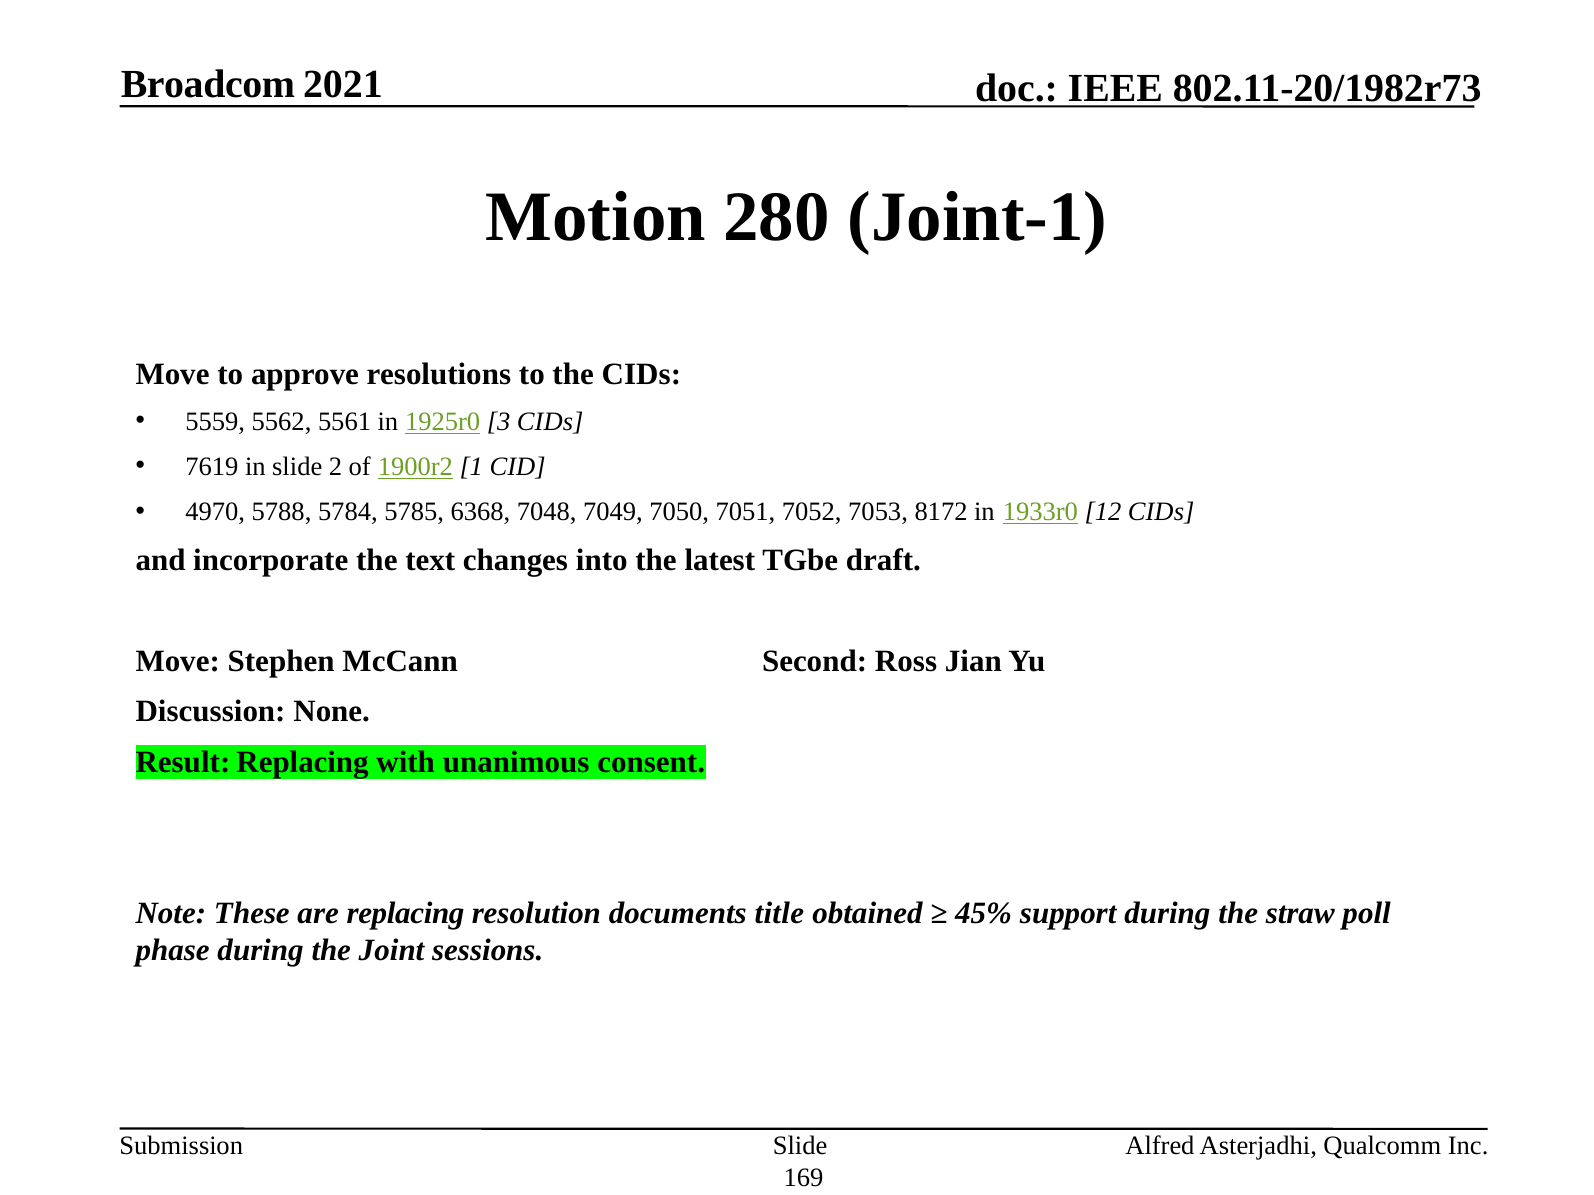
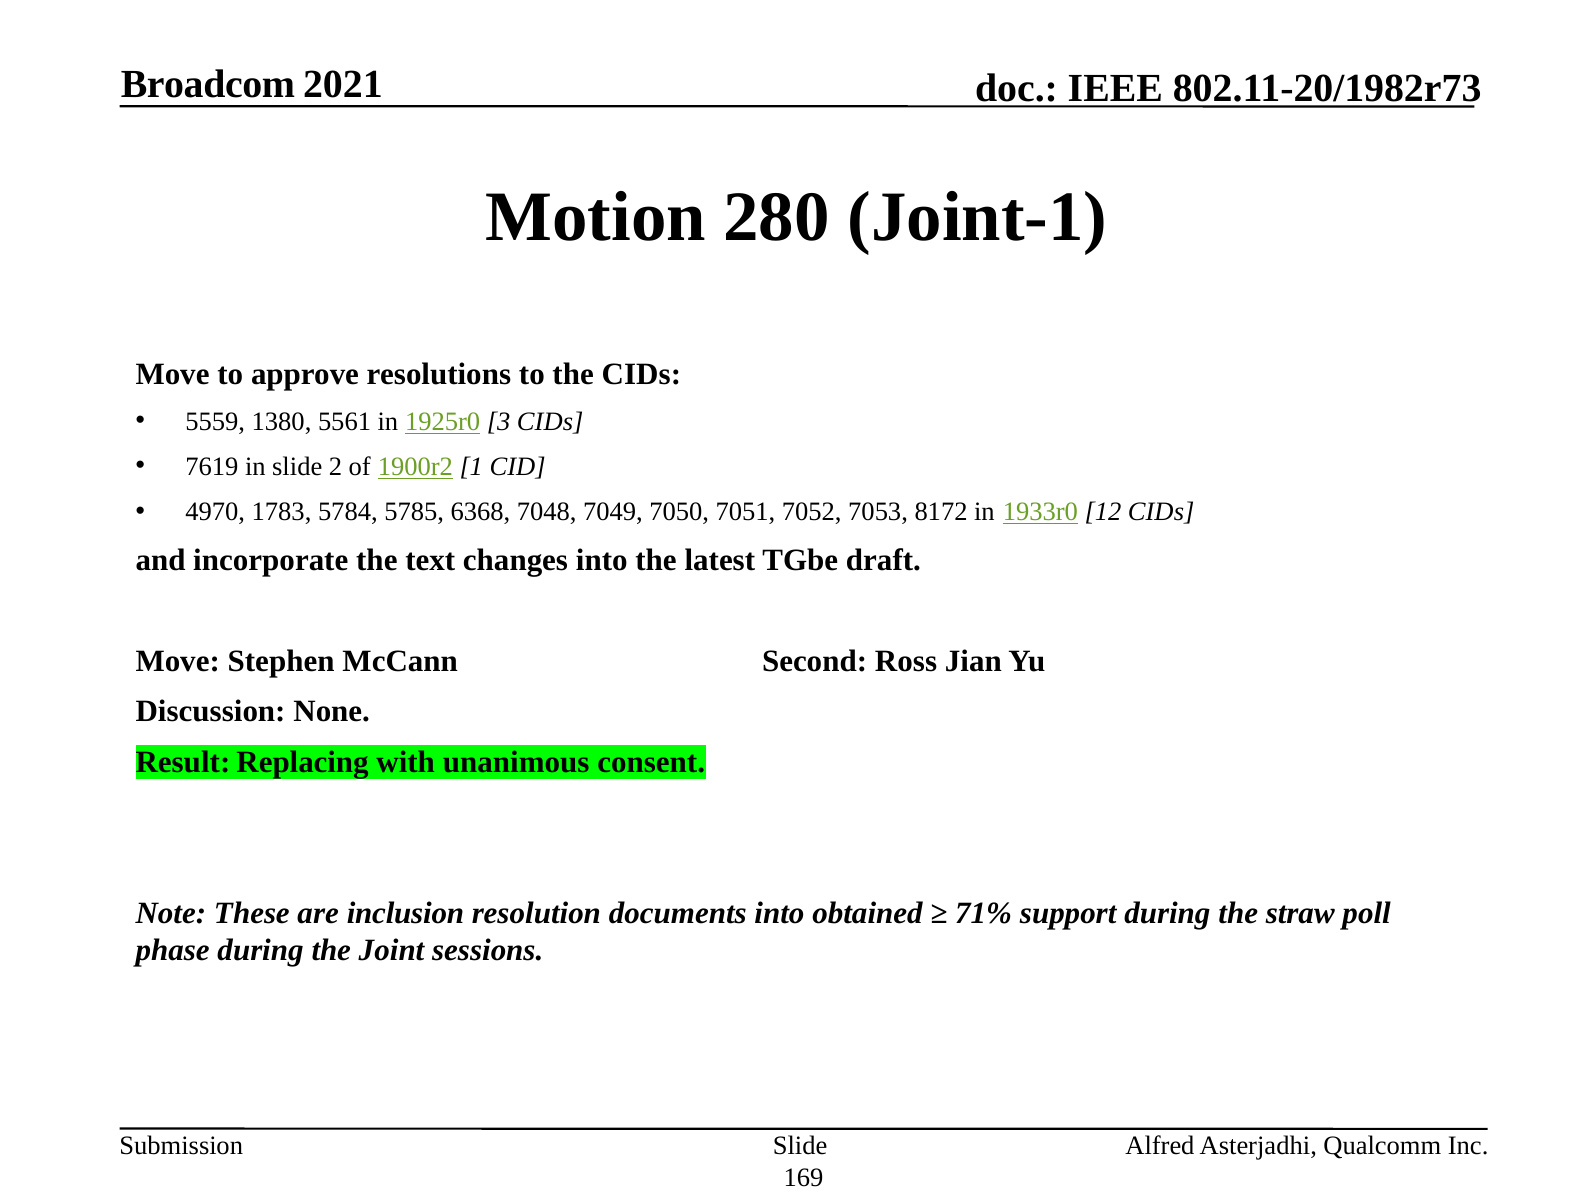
5562: 5562 -> 1380 (282, 422)
5788: 5788 -> 1783 (282, 512)
are replacing: replacing -> inclusion (405, 914)
documents title: title -> into (779, 914)
45%: 45% -> 71% (984, 914)
